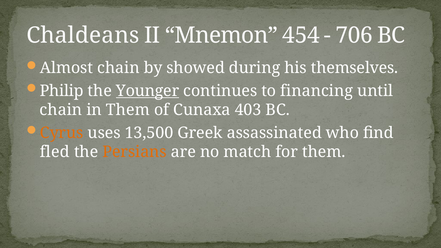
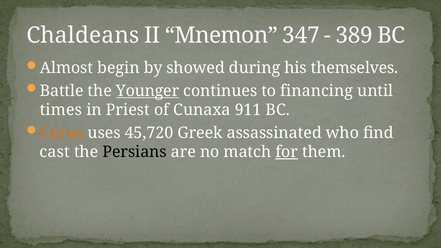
454: 454 -> 347 (301, 35)
706: 706 -> 389 (354, 35)
Almost chain: chain -> begin (118, 68)
Philip: Philip -> Battle (62, 91)
chain: chain -> times (61, 110)
in Them: Them -> Priest (128, 110)
403: 403 -> 911 (248, 110)
13,500: 13,500 -> 45,720 (149, 133)
fled: fled -> cast (55, 152)
Persians colour: orange -> black (135, 152)
for underline: none -> present (287, 152)
